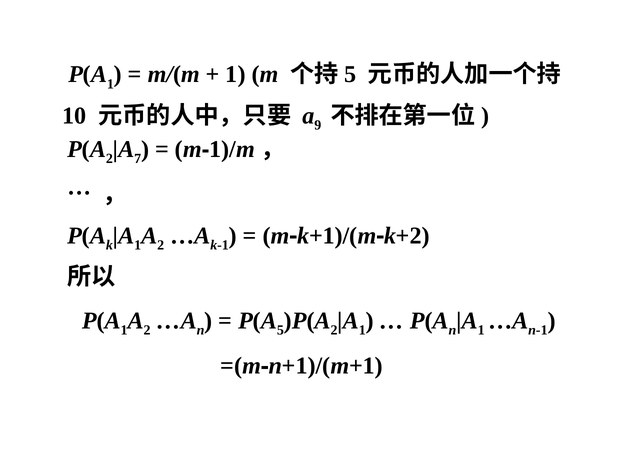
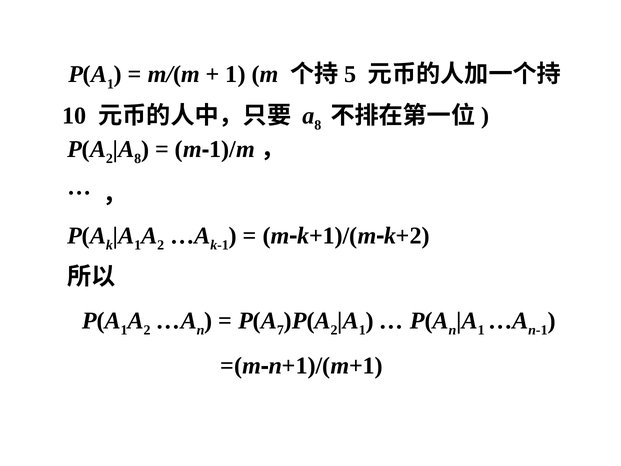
9: 9 -> 8 (318, 125)
7: 7 -> 8 (138, 159)
5: 5 -> 7 (280, 330)
